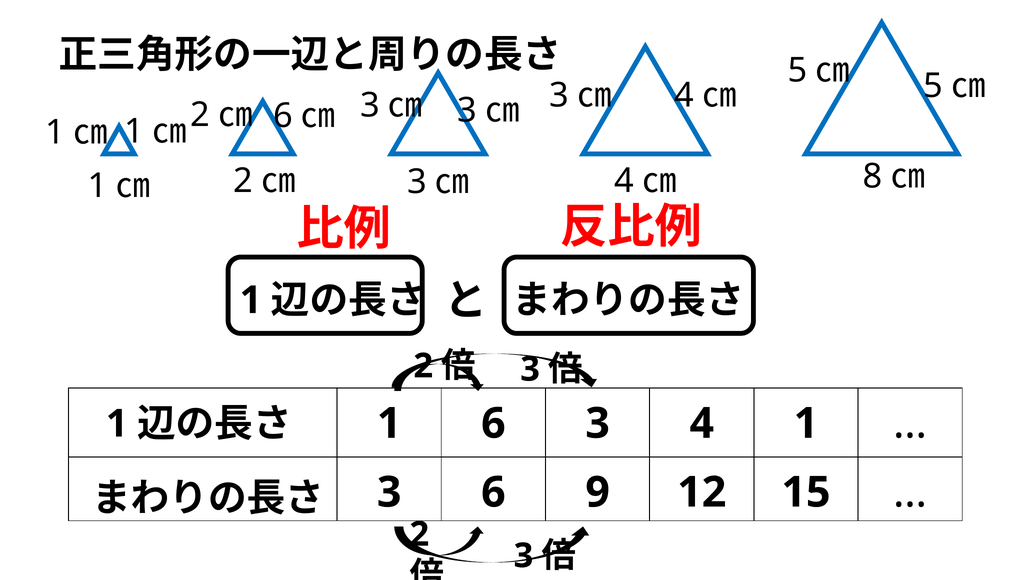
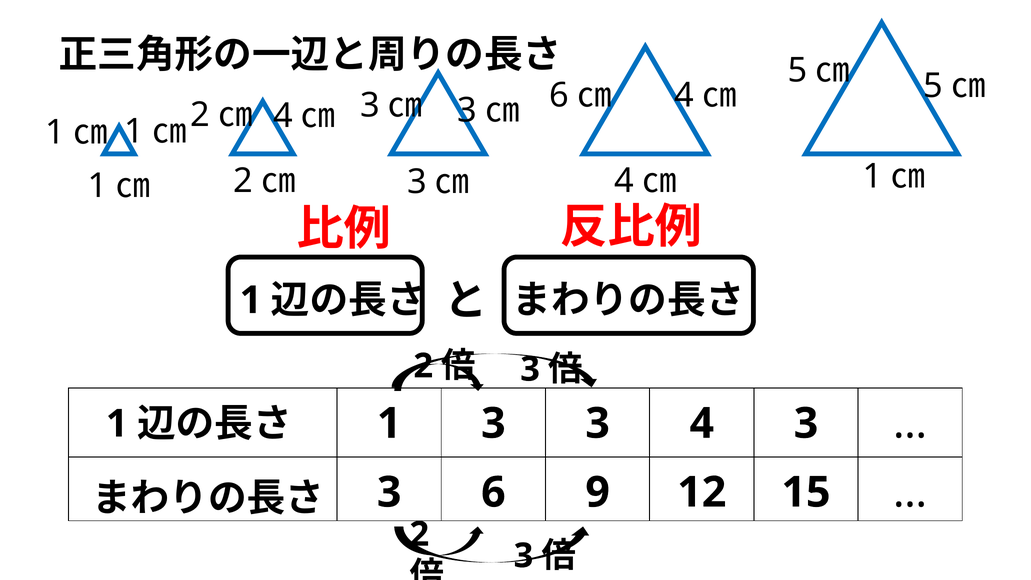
3: 3 -> 6 (559, 95)
6: 6 -> 4 (283, 116)
8: 8 -> 1 (873, 177)
1 6: 6 -> 3 (493, 424)
4 1: 1 -> 3 (806, 424)
